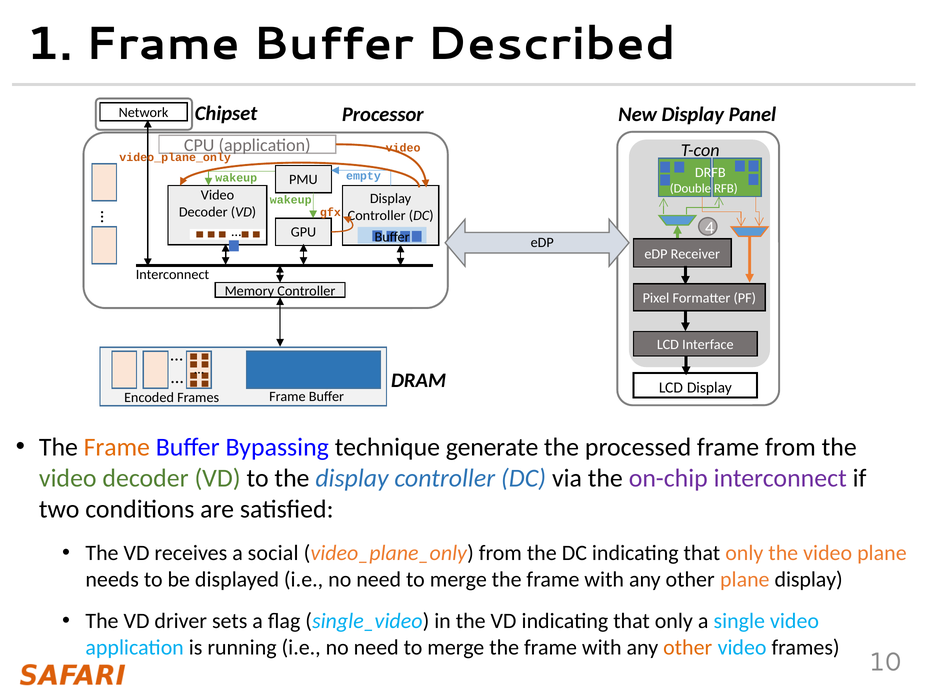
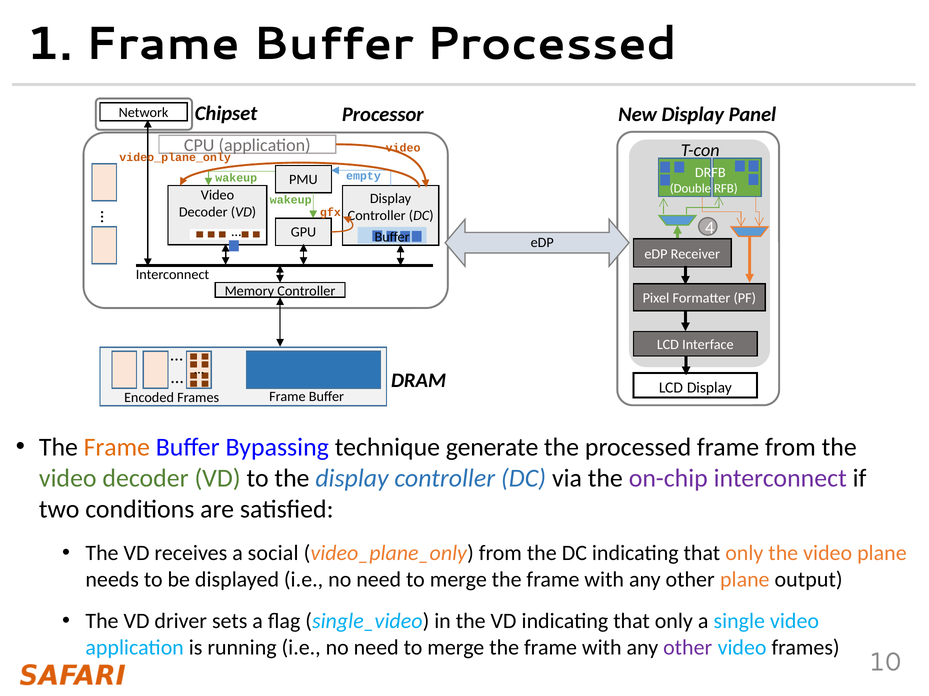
Buffer Described: Described -> Processed (552, 44)
plane display: display -> output (809, 580)
other colour: orange -> purple (688, 648)
